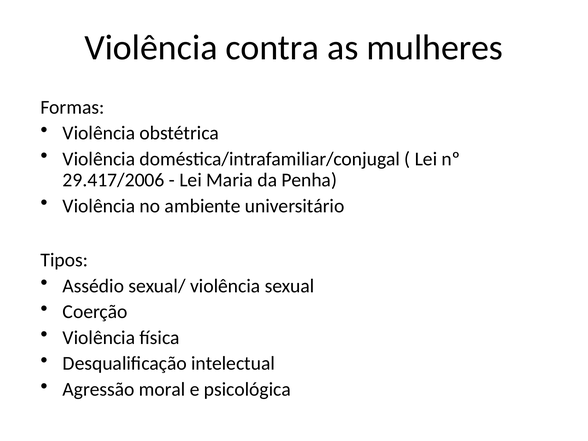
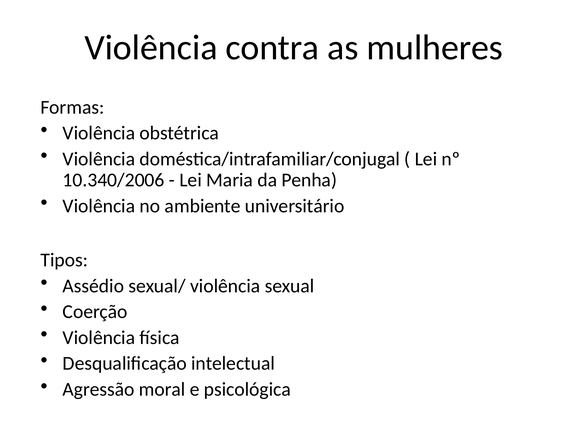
29.417/2006: 29.417/2006 -> 10.340/2006 (114, 180)
